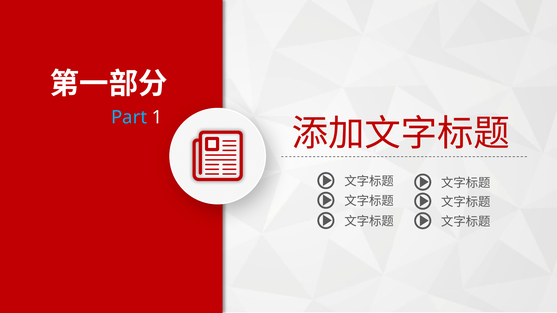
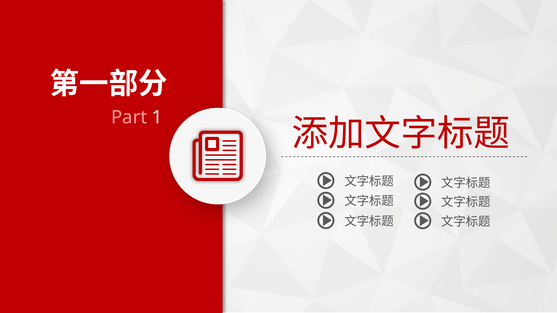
Part colour: light blue -> pink (129, 117)
